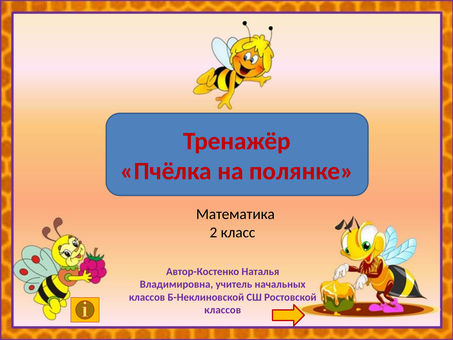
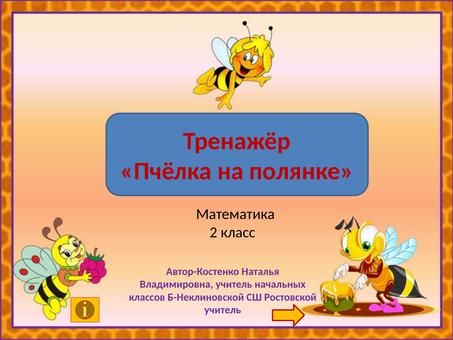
классов: классов -> учитель (223, 310)
